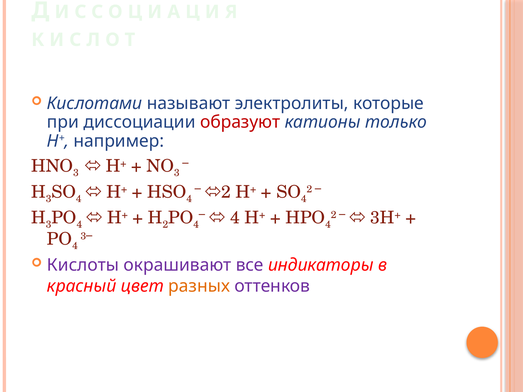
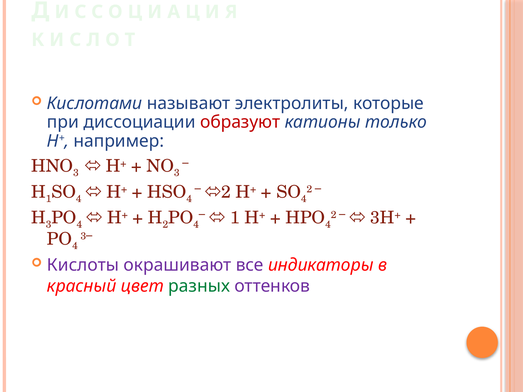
3: 3 -> 1 (49, 199)
4: 4 -> 1 (235, 218)
разных colour: orange -> green (199, 286)
